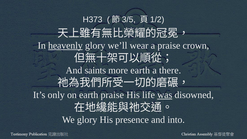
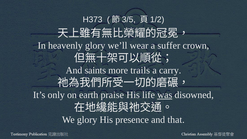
heavenly underline: present -> none (65, 46)
a praise: praise -> suffer (169, 46)
more earth: earth -> trails (140, 70)
there: there -> carry (170, 70)
into: into -> that (176, 120)
